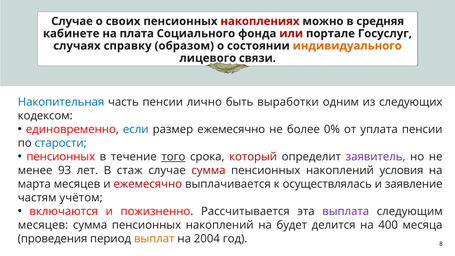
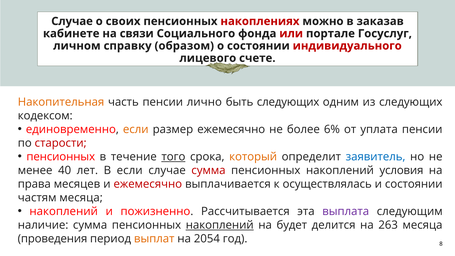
средняя: средняя -> заказав (380, 21)
плата: плата -> связи (137, 34)
случаях: случаях -> личном (77, 46)
индивидуального colour: orange -> red (347, 46)
связи: связи -> счете (257, 58)
Накопительная colour: blue -> orange (61, 102)
быть выработки: выработки -> следующих (288, 102)
если colour: blue -> orange (136, 129)
0%: 0% -> 6% (332, 129)
старости colour: blue -> red (61, 143)
который colour: red -> orange (253, 157)
заявитель colour: purple -> blue (376, 157)
93: 93 -> 40 (65, 170)
В стаж: стаж -> если (130, 170)
марта: марта -> права (34, 184)
и заявление: заявление -> состоянии (414, 184)
частям учётом: учётом -> месяца (81, 198)
включаются: включаются -> накоплений (64, 211)
месяцев: месяцев -> наличие (43, 225)
накоплений underline: none -> present (220, 225)
400: 400 -> 263 (388, 225)
2004: 2004 -> 2054 (207, 239)
